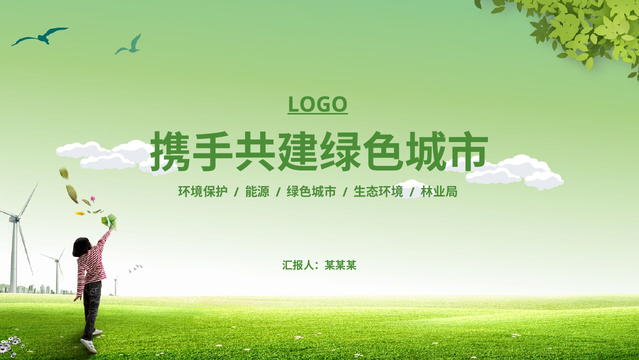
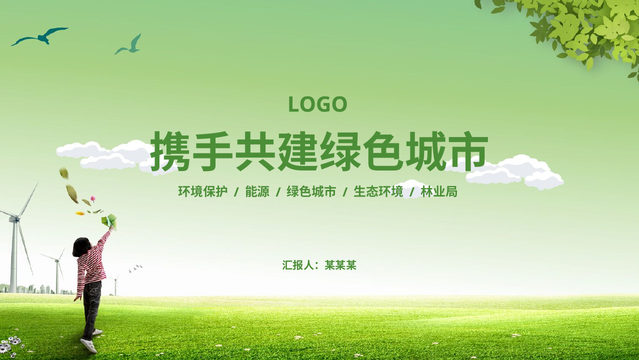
LOGO underline: present -> none (318, 104)
